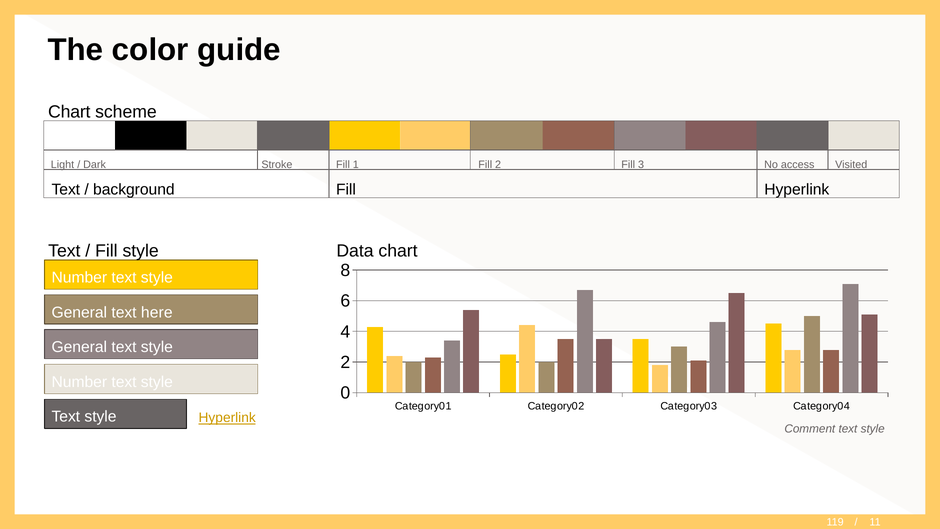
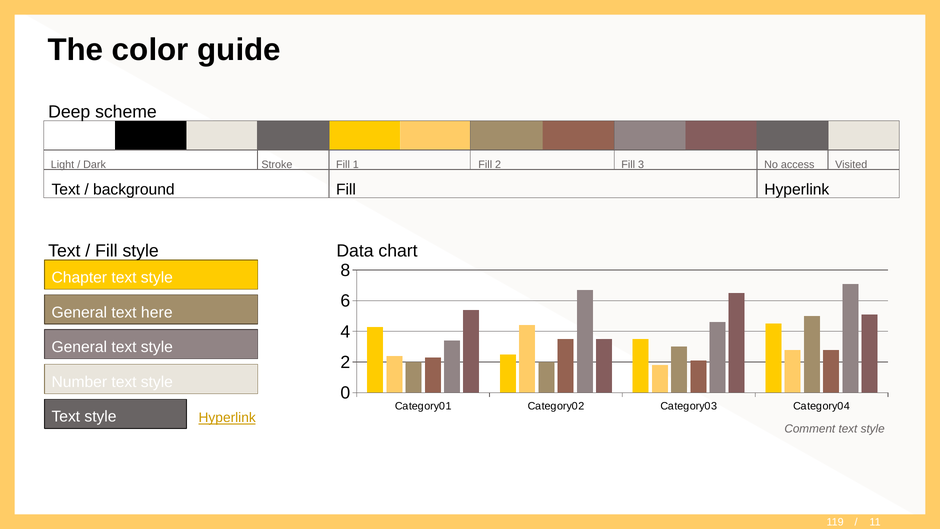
Chart: Chart -> Deep (69, 112)
Number: Number -> Chapter (79, 277)
